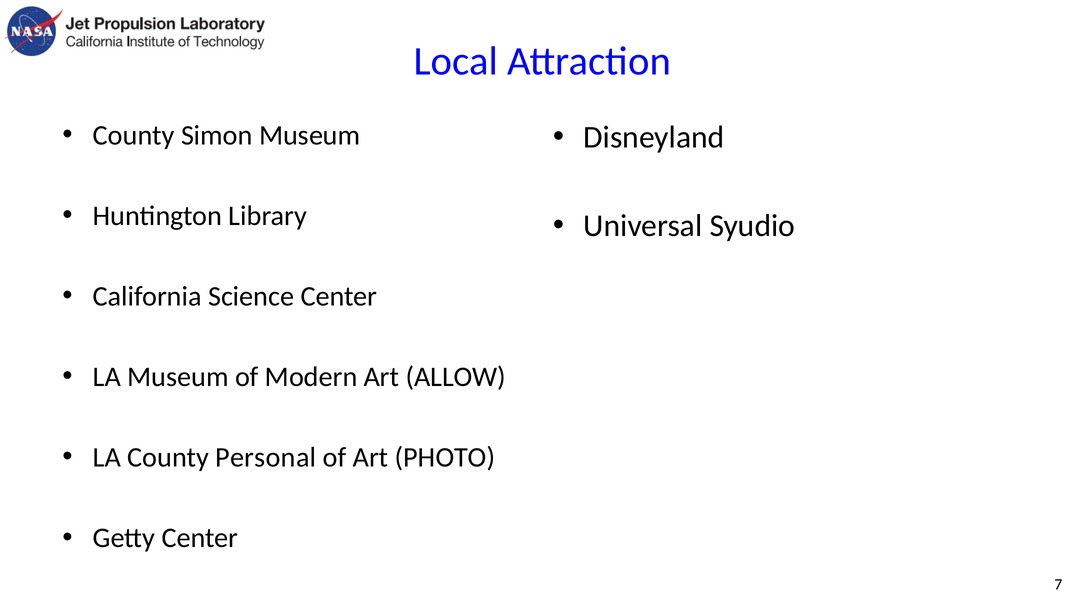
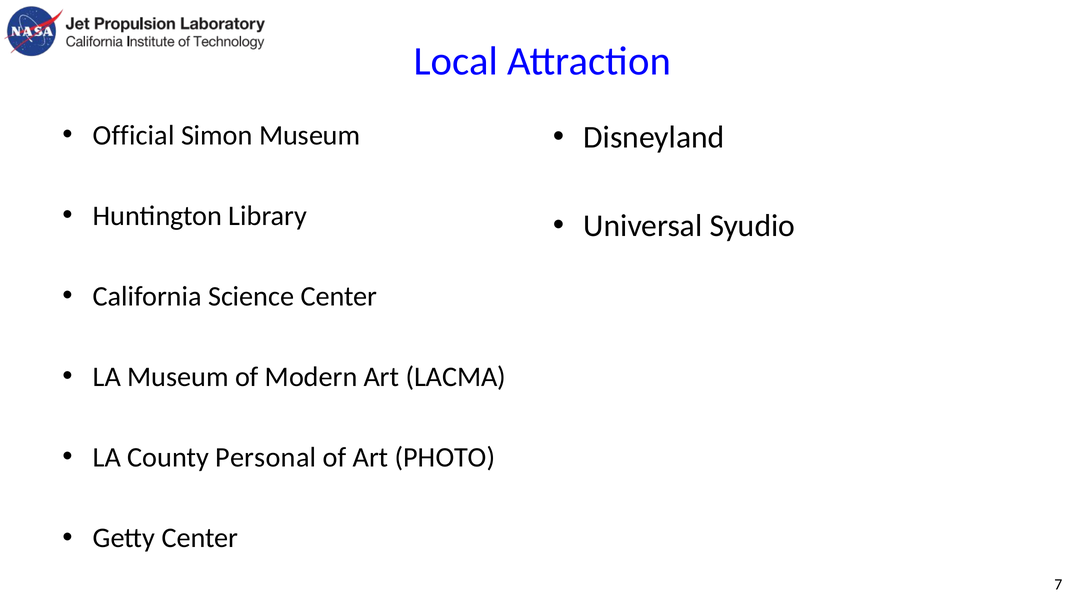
County: County -> Official (134, 135)
ALLOW: ALLOW -> LACMA (456, 376)
